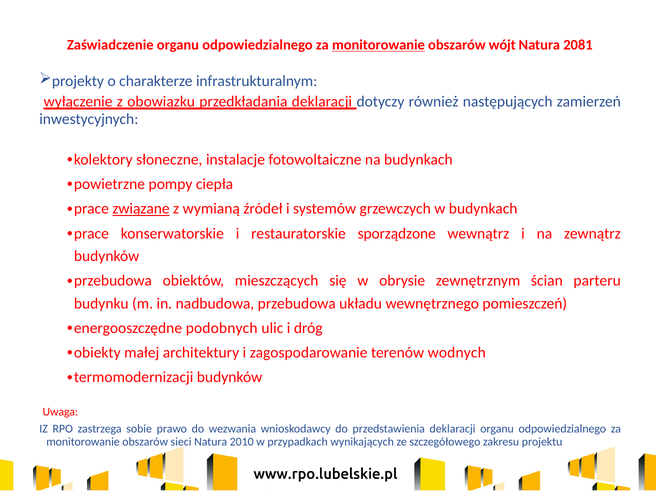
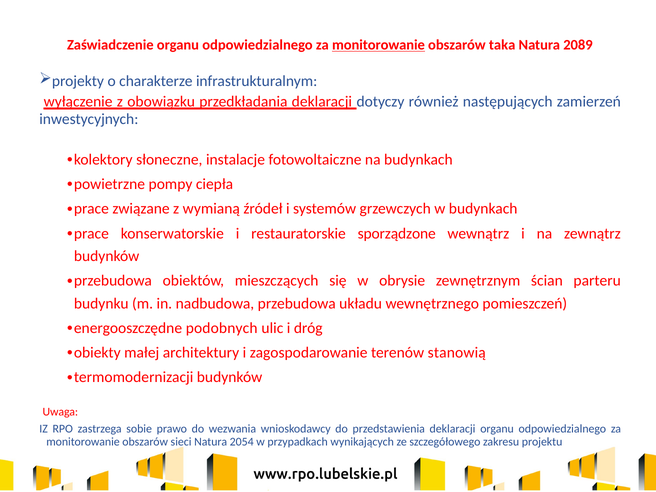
wójt: wójt -> taka (502, 45)
2081: 2081 -> 2089 (578, 45)
związane underline: present -> none (141, 209)
wodnych: wodnych -> stanowią (457, 353)
2010: 2010 -> 2054 (242, 442)
